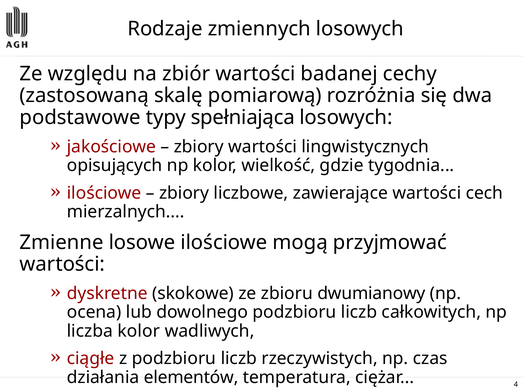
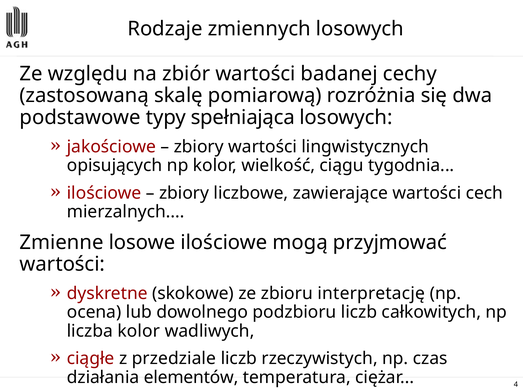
gdzie: gdzie -> ciągu (342, 166)
dwumianowy: dwumianowy -> interpretację (371, 294)
z podzbioru: podzbioru -> przedziale (174, 359)
